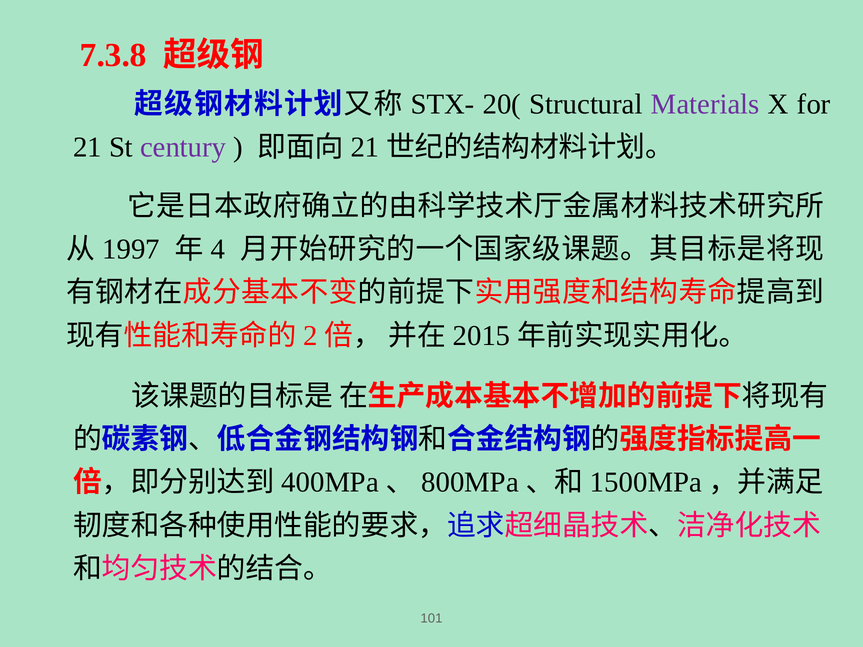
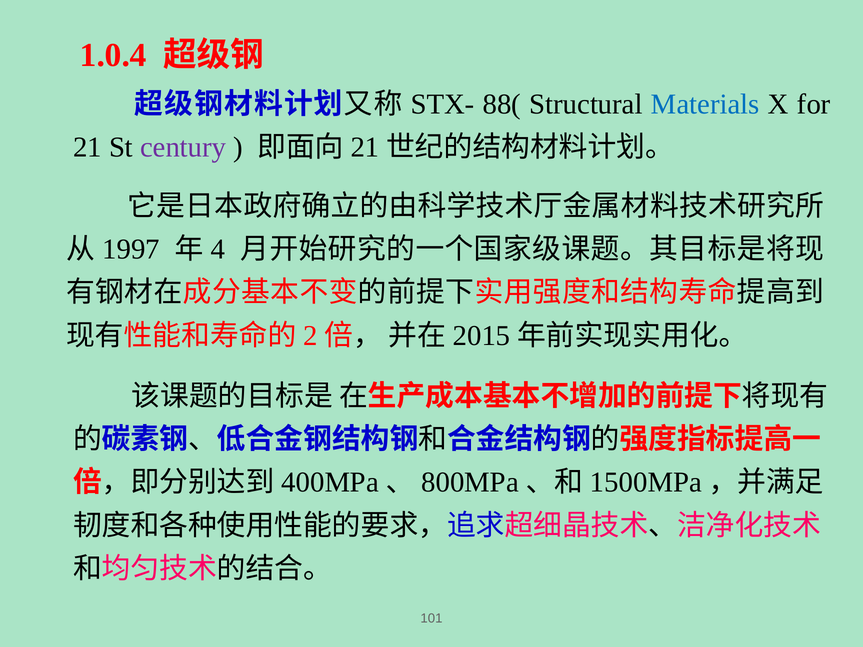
7.3.8: 7.3.8 -> 1.0.4 (113, 55)
20(: 20( -> 88( (502, 104)
Materials colour: purple -> blue (705, 104)
